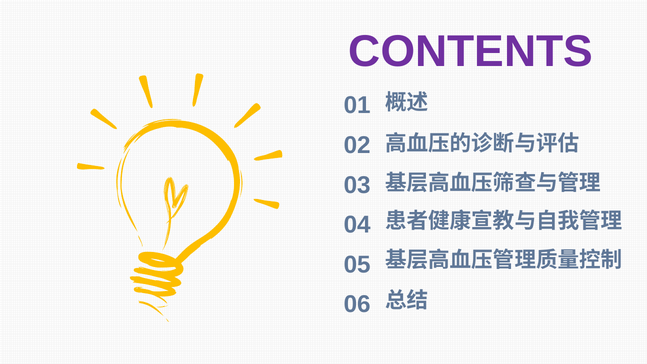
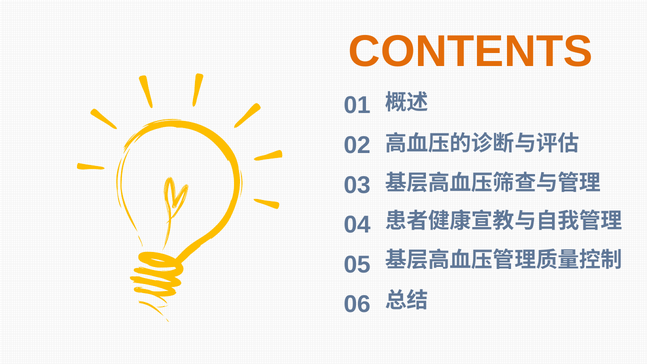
CONTENTS colour: purple -> orange (471, 52)
